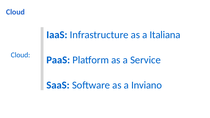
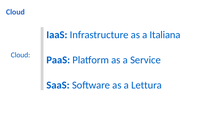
Inviano: Inviano -> Lettura (147, 85)
